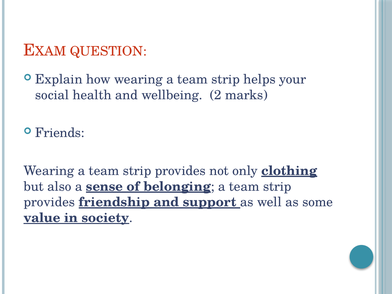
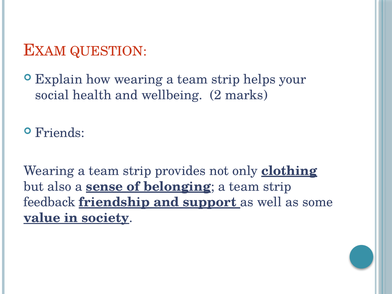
provides: provides -> feedback (49, 202)
